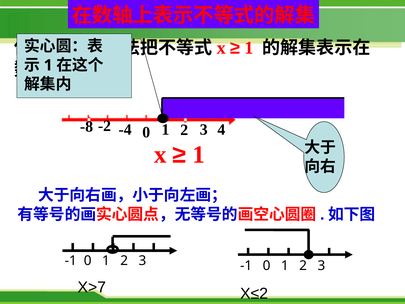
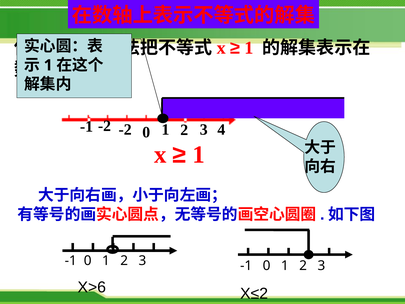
-8: -8 -> -1 (87, 126)
-2 -4: -4 -> -2 (125, 130)
X>7: X>7 -> X>6 (92, 287)
